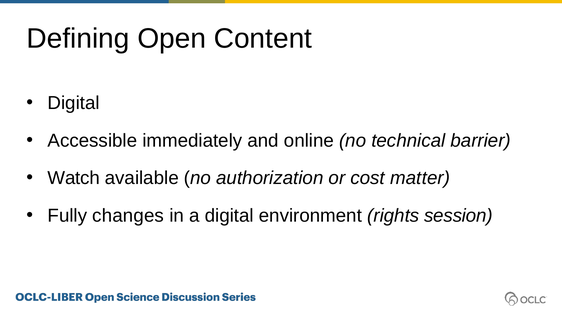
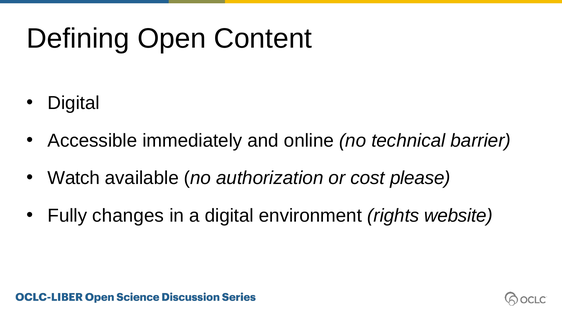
matter: matter -> please (420, 178)
session: session -> website (458, 216)
